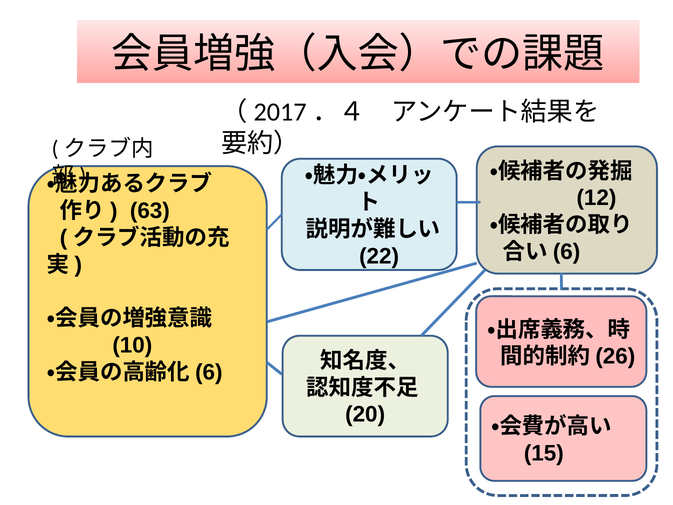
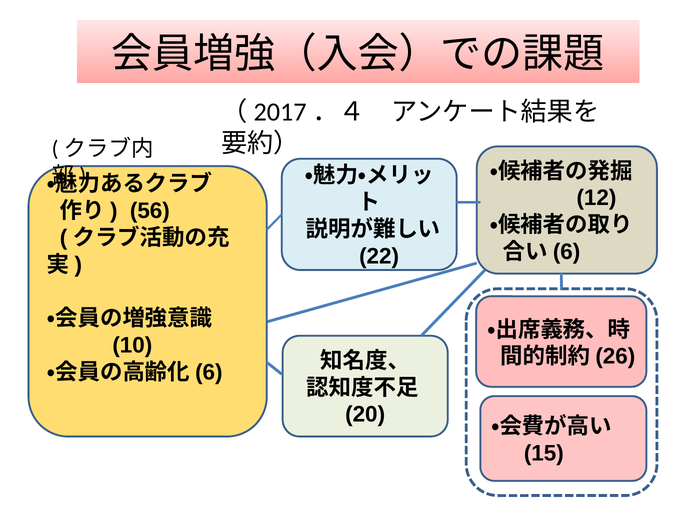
63: 63 -> 56 (150, 211)
